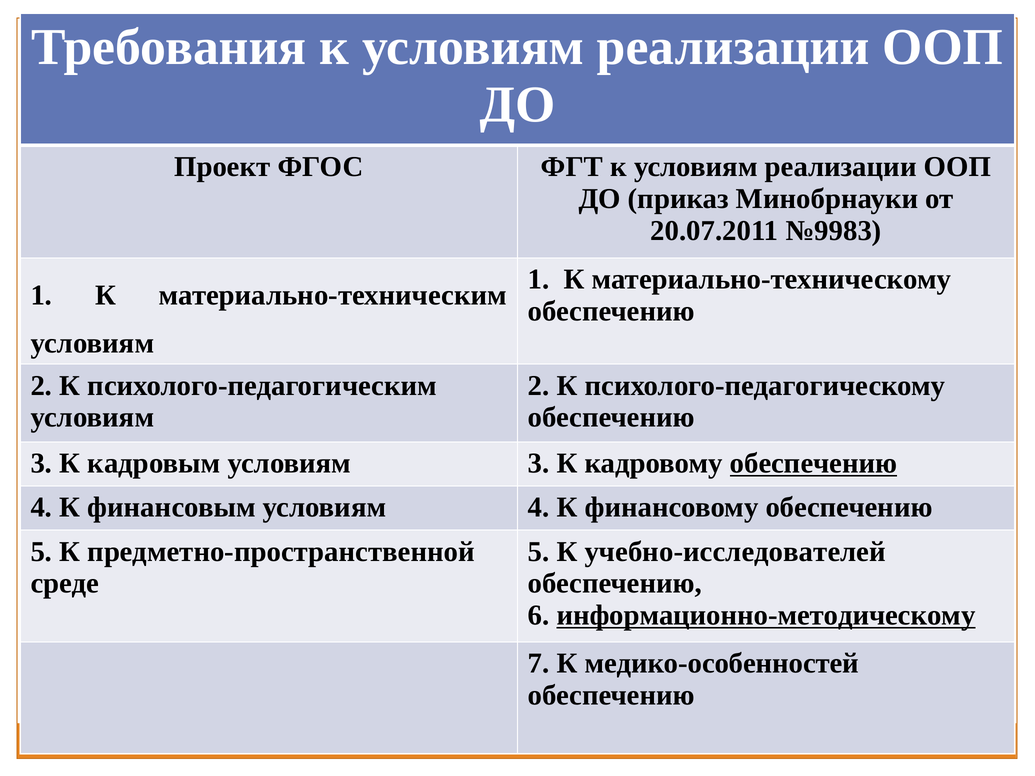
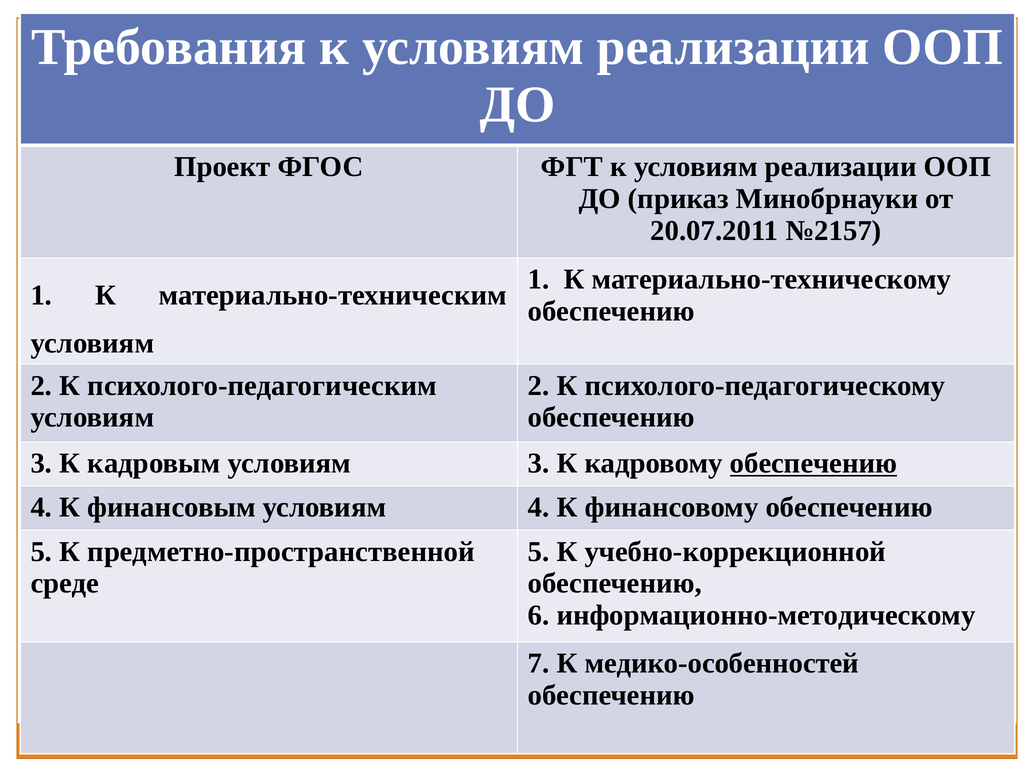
№9983: №9983 -> №2157 (834, 231)
учебно-исследователей: учебно-исследователей -> учебно-коррекционной (735, 552)
информационно-методическому underline: present -> none (766, 615)
